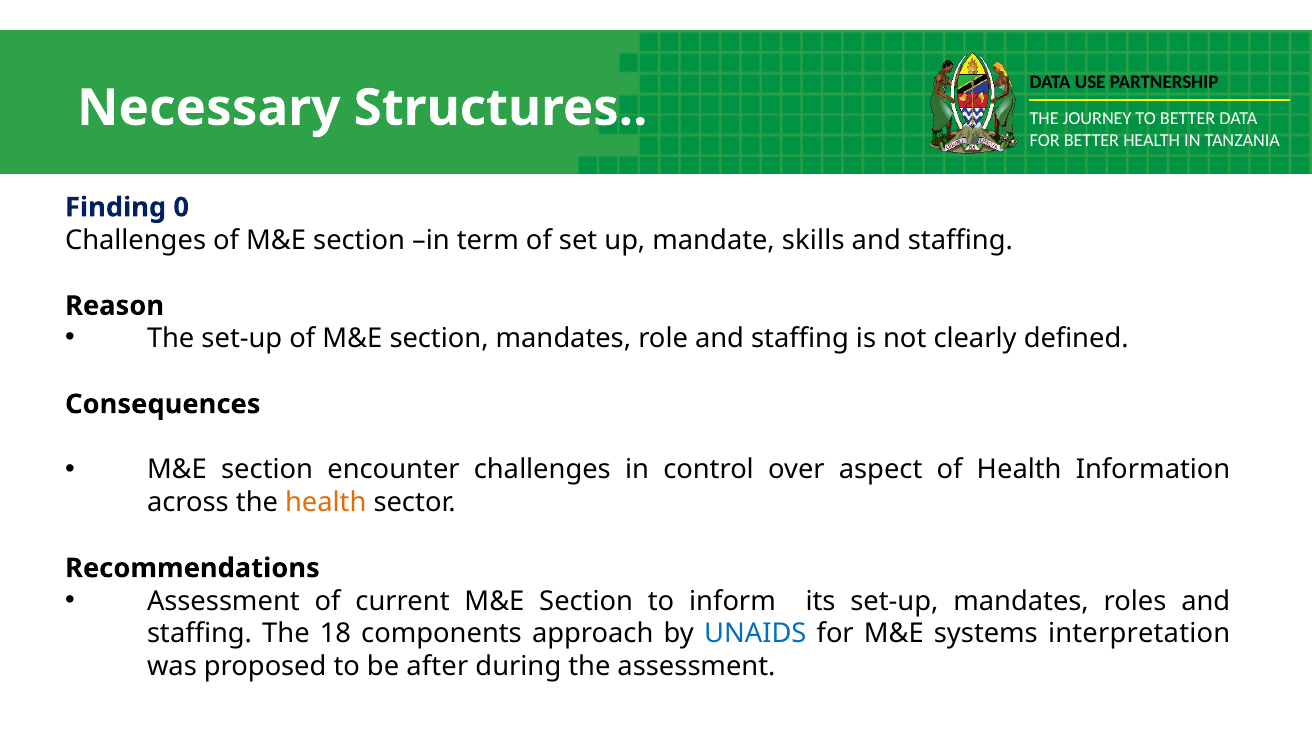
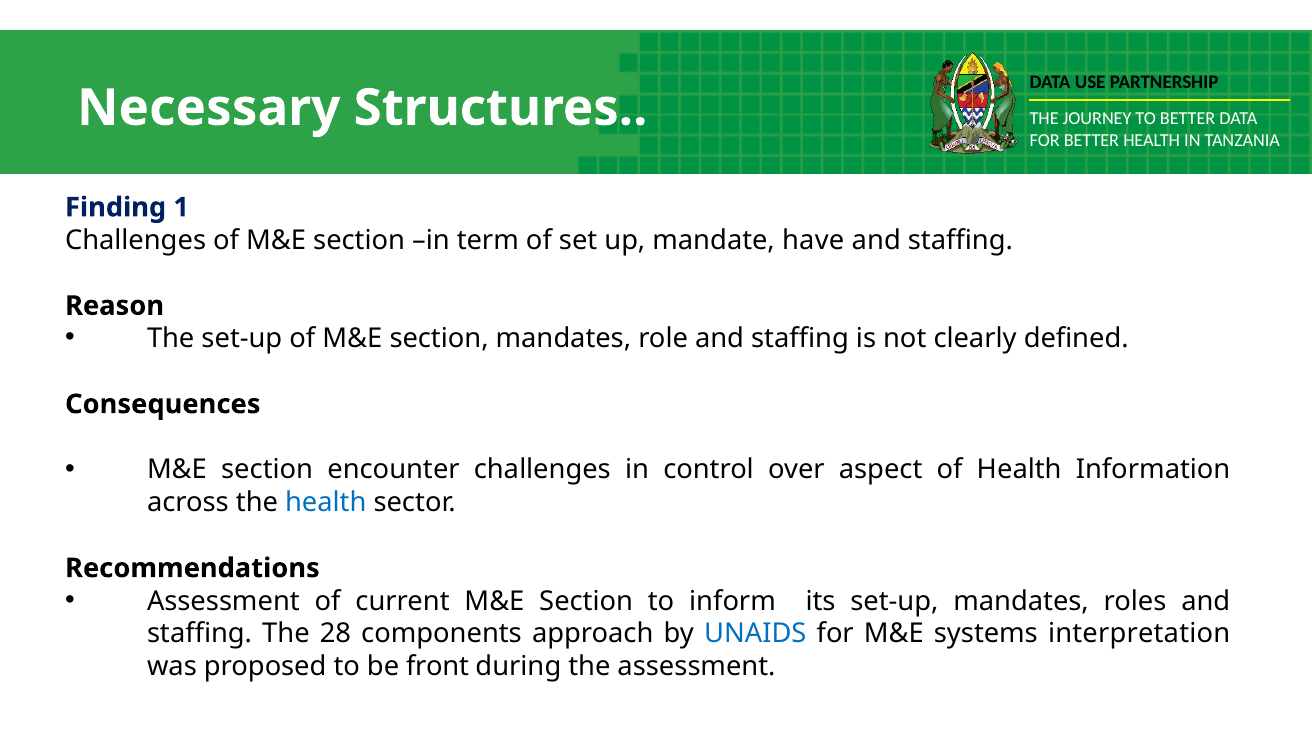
0: 0 -> 1 (181, 207)
skills: skills -> have (813, 240)
health colour: orange -> blue (326, 503)
18: 18 -> 28 (336, 634)
after: after -> front (438, 667)
